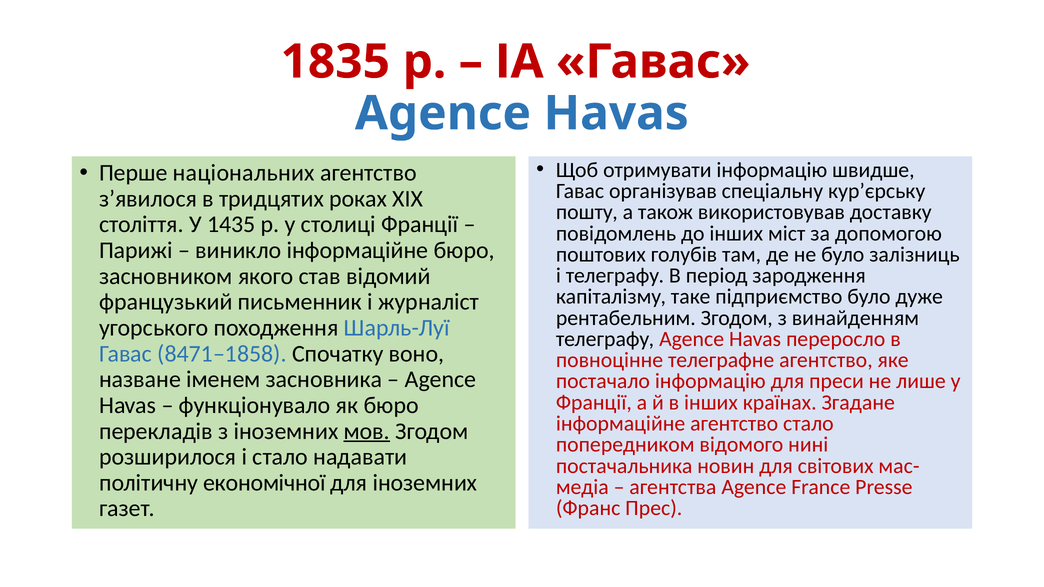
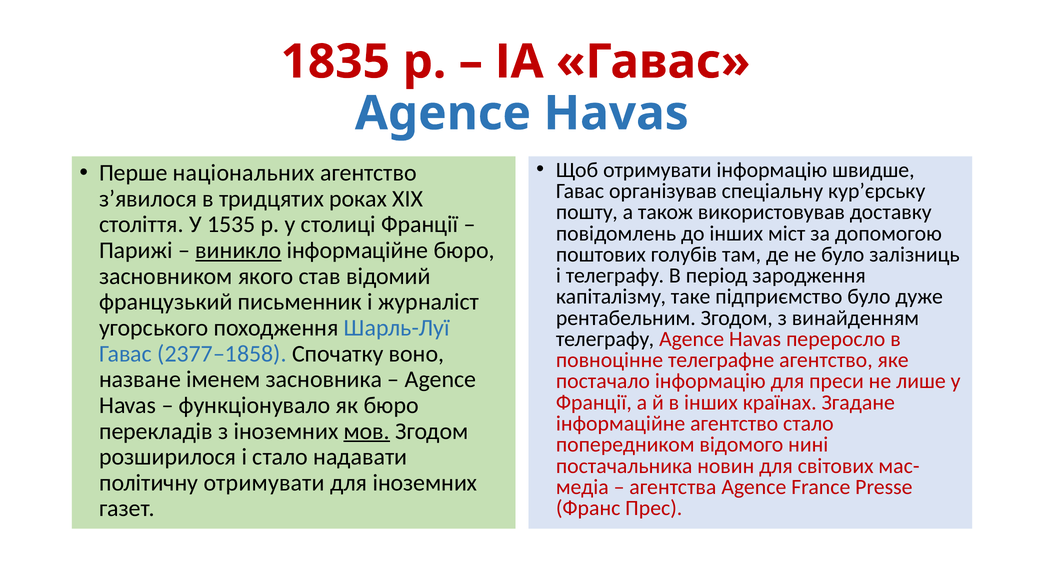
1435: 1435 -> 1535 (231, 225)
виникло underline: none -> present (238, 250)
8471–1858: 8471–1858 -> 2377–1858 (222, 354)
політичну економічної: економічної -> отримувати (264, 483)
